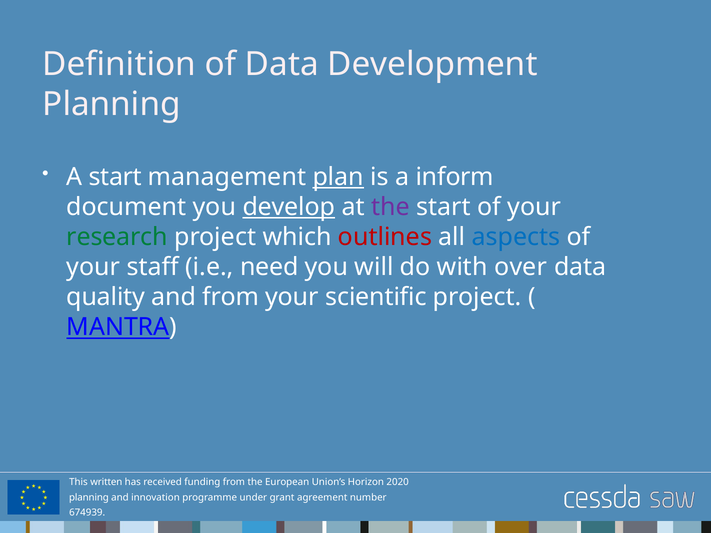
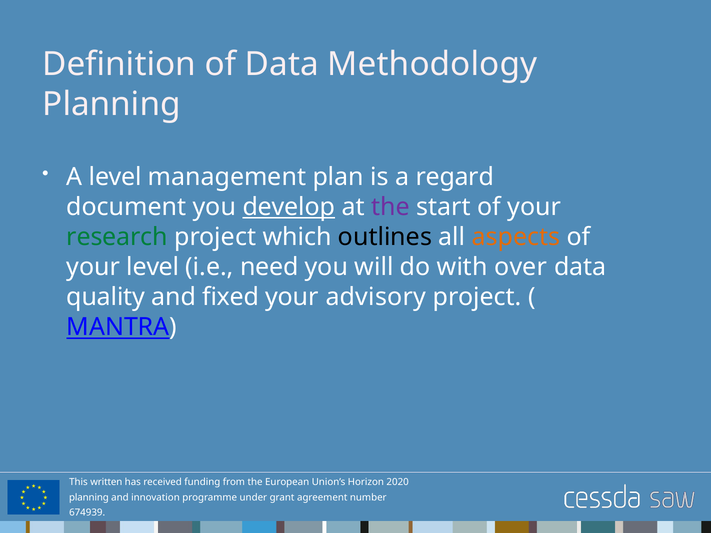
Development: Development -> Methodology (432, 64)
A start: start -> level (115, 177)
plan underline: present -> none (338, 177)
inform: inform -> regard (455, 177)
outlines colour: red -> black (385, 237)
aspects colour: blue -> orange (516, 237)
your staff: staff -> level (153, 267)
and from: from -> fixed (231, 297)
scientific: scientific -> advisory (376, 297)
